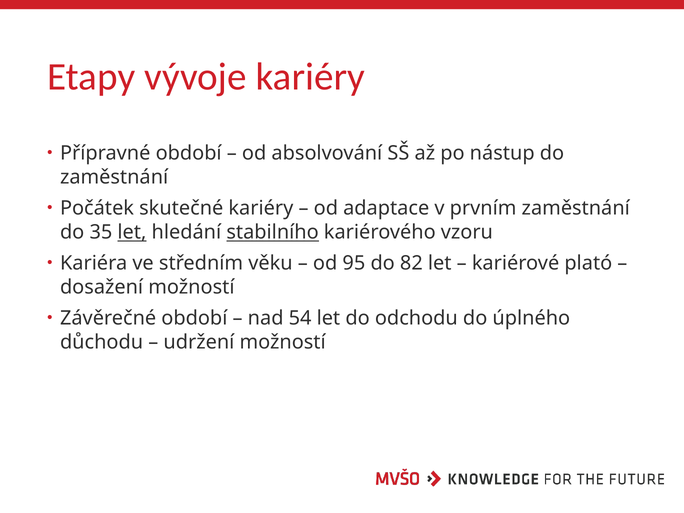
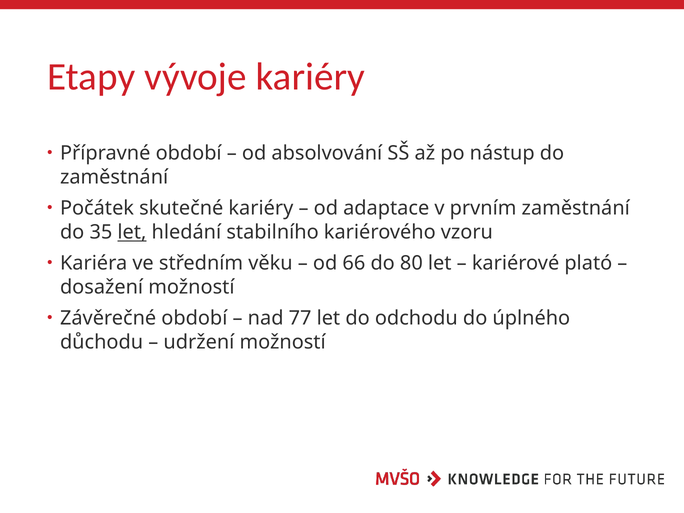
stabilního underline: present -> none (273, 232)
95: 95 -> 66 (354, 263)
82: 82 -> 80 (411, 263)
54: 54 -> 77 (300, 318)
